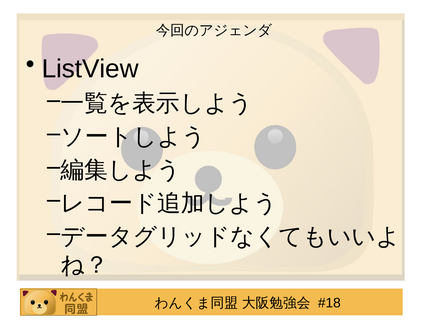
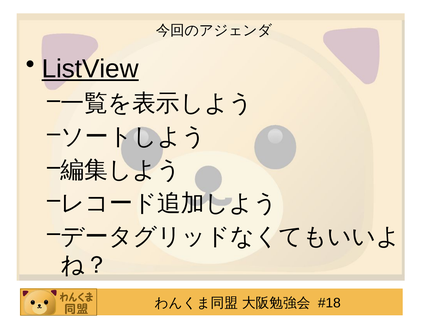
ListView underline: none -> present (90, 69)
